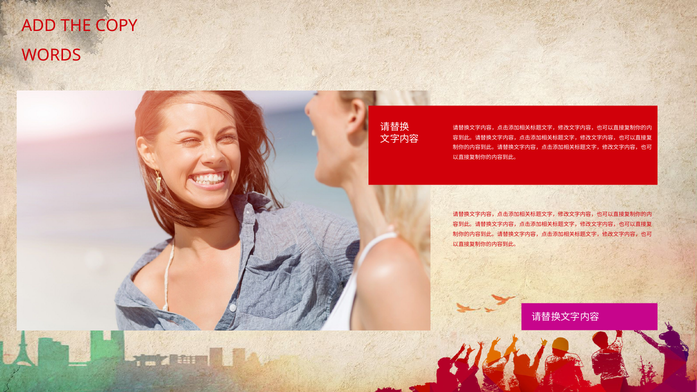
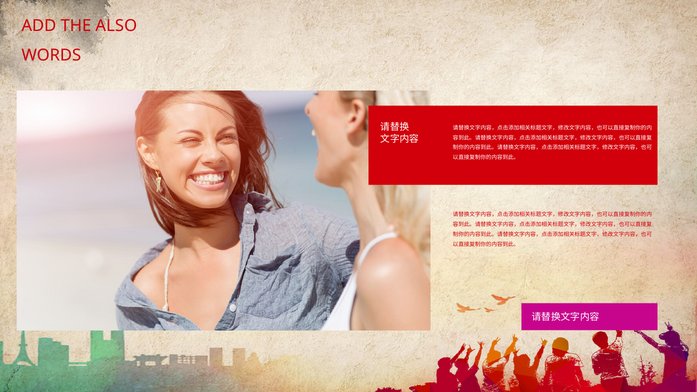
COPY: COPY -> ALSO (116, 26)
